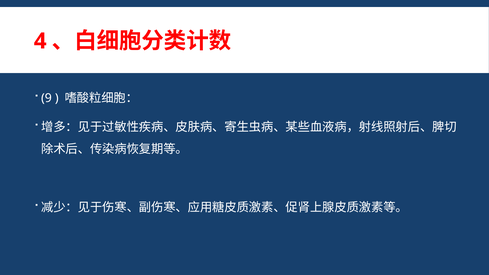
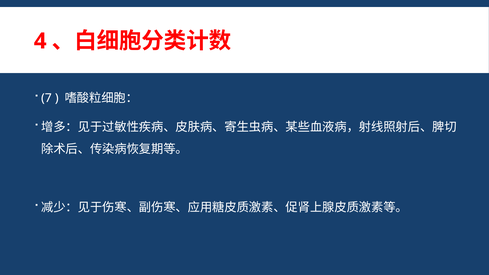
9: 9 -> 7 (46, 98)
